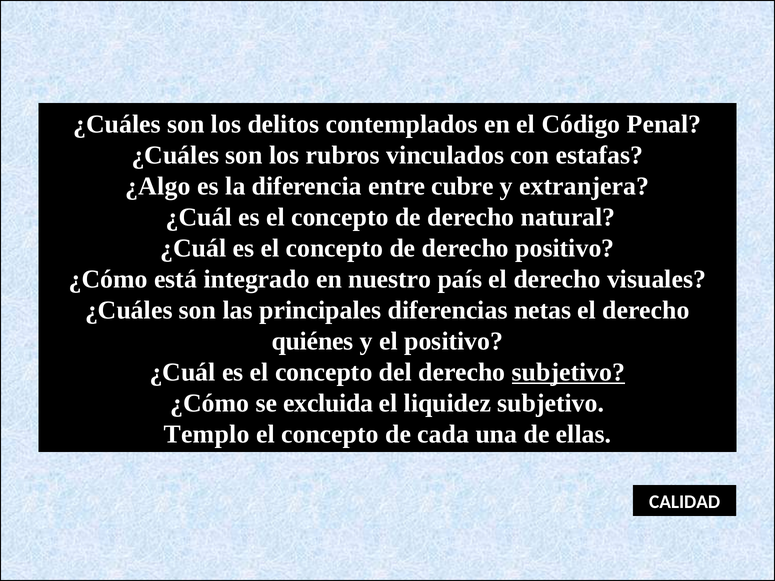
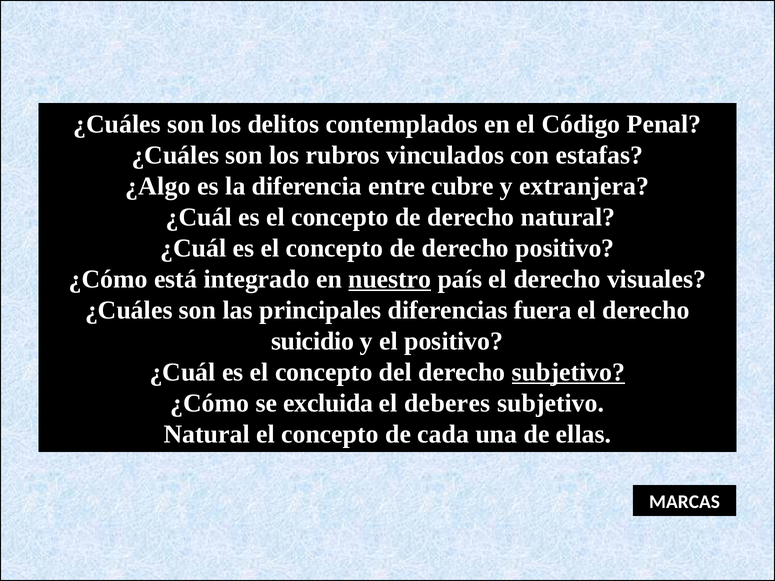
nuestro underline: none -> present (390, 279)
netas: netas -> fuera (543, 310)
quiénes: quiénes -> suicidio (313, 341)
liquidez: liquidez -> deberes (447, 403)
Templo: Templo -> Natural (207, 434)
CALIDAD: CALIDAD -> MARCAS (685, 502)
